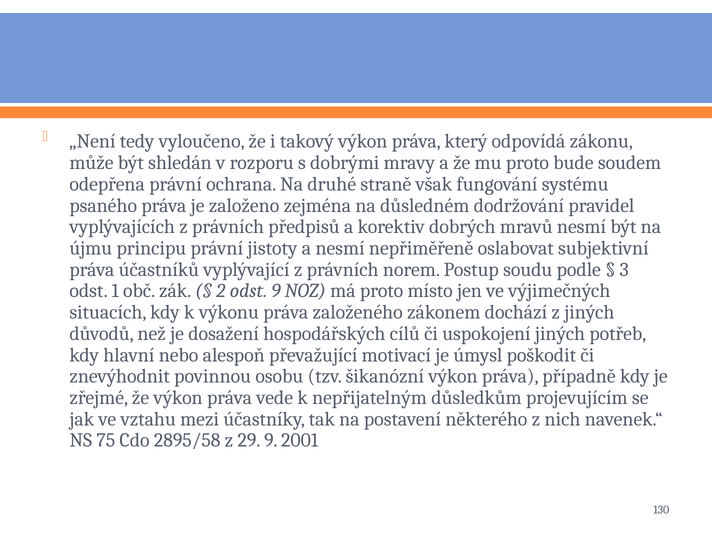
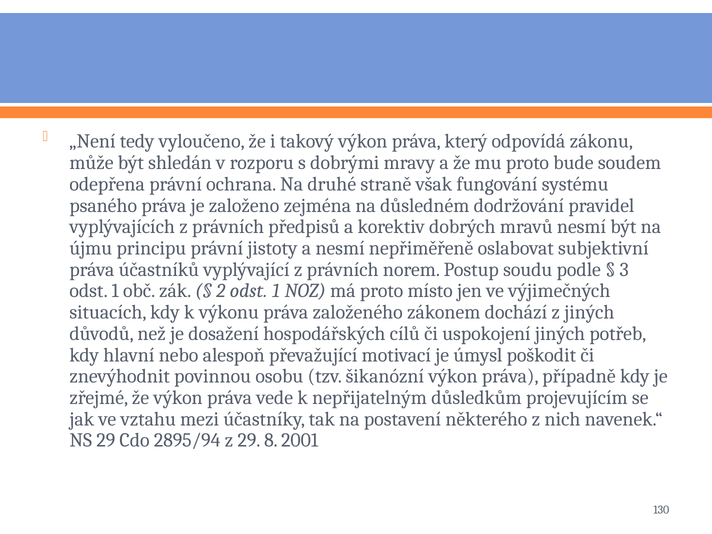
2 odst 9: 9 -> 1 (276, 291)
NS 75: 75 -> 29 (106, 440)
2895/58: 2895/58 -> 2895/94 (187, 440)
29 9: 9 -> 8 (271, 440)
